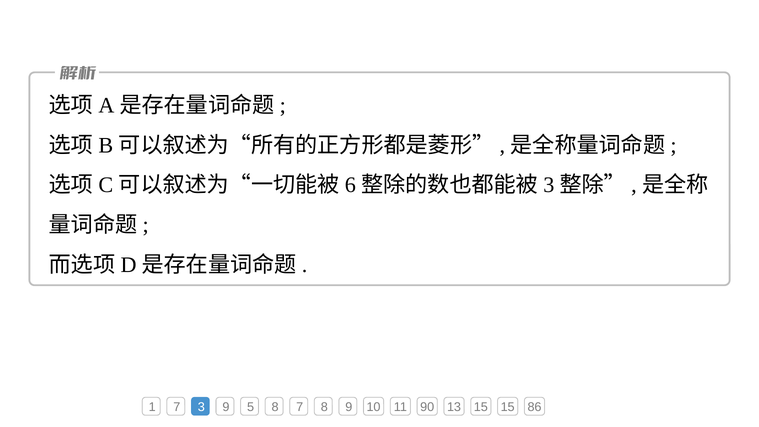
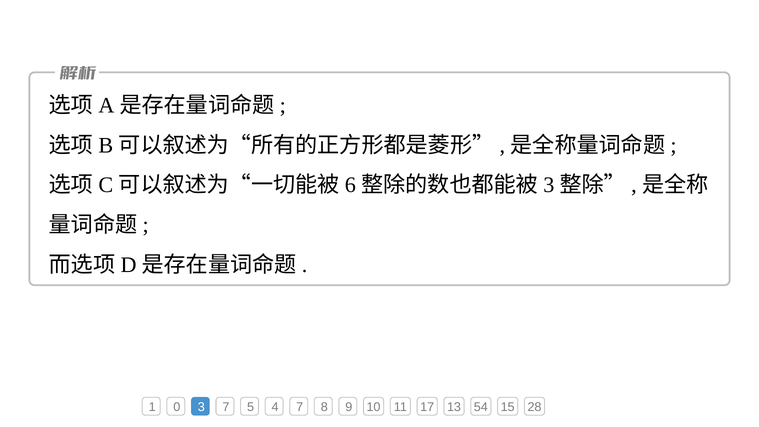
1 7: 7 -> 0 (177, 407)
3 9: 9 -> 7 (226, 407)
5 8: 8 -> 4 (275, 407)
90: 90 -> 17 (427, 407)
13 15: 15 -> 54 (481, 407)
86: 86 -> 28 (535, 407)
